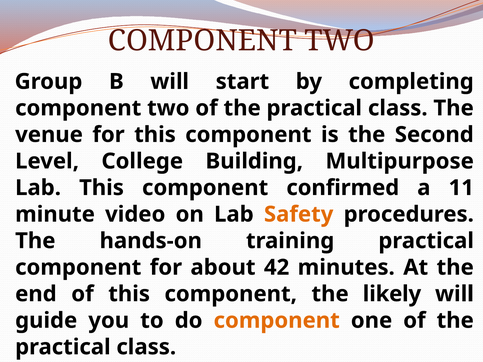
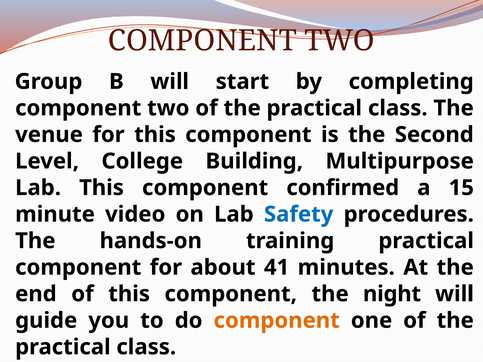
11: 11 -> 15 (461, 188)
Safety colour: orange -> blue (299, 214)
42: 42 -> 41 (277, 268)
likely: likely -> night (392, 294)
